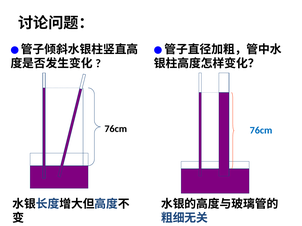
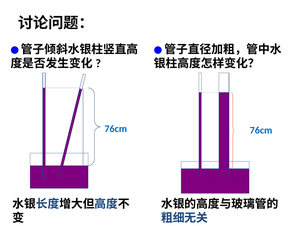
76cm colour: black -> blue (116, 129)
